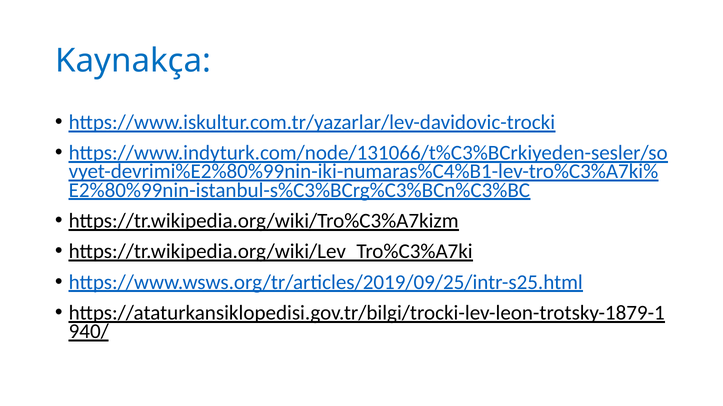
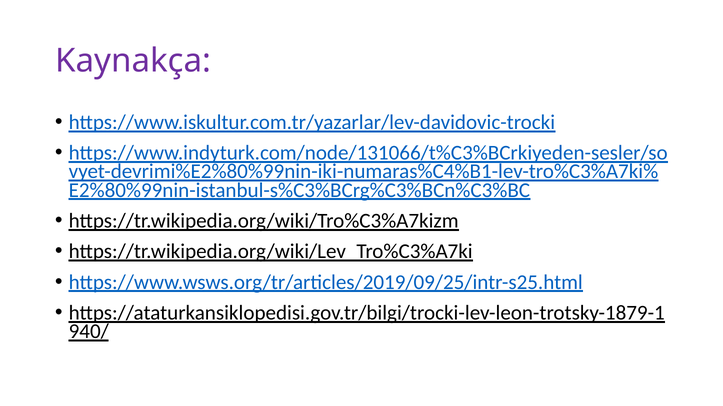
Kaynakça colour: blue -> purple (133, 61)
